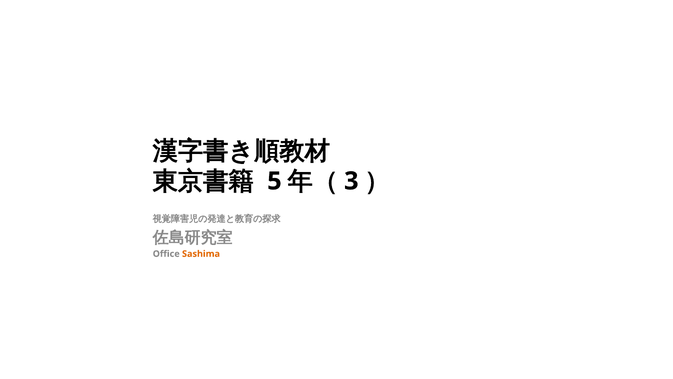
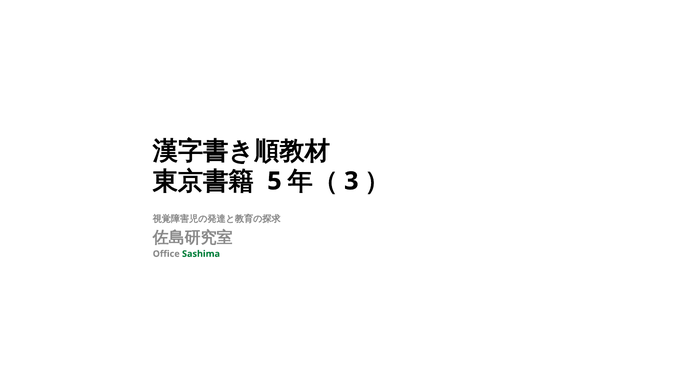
Sashima colour: orange -> green (201, 254)
